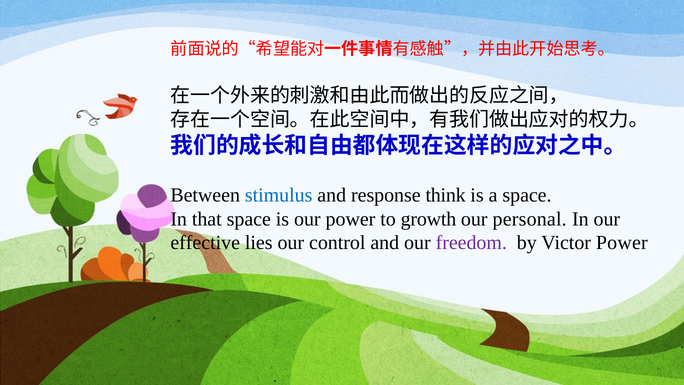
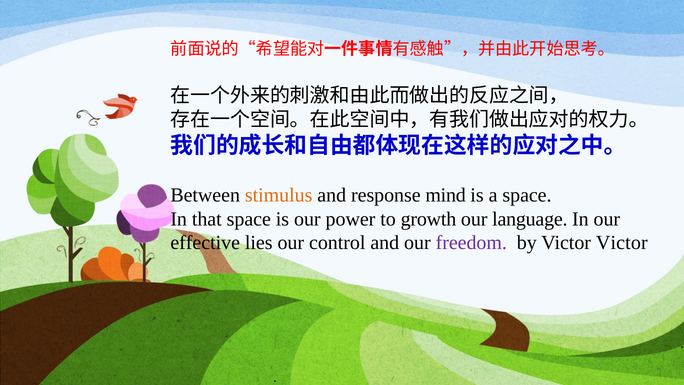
stimulus colour: blue -> orange (279, 195)
think: think -> mind (446, 195)
personal: personal -> language (530, 219)
Victor Power: Power -> Victor (622, 243)
